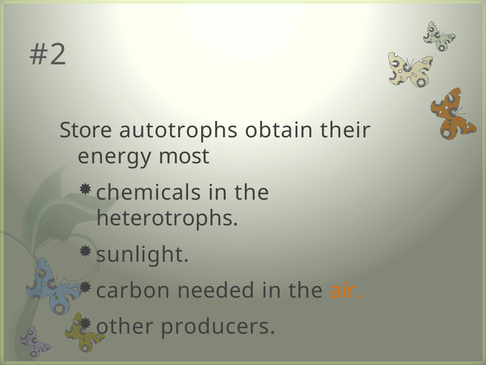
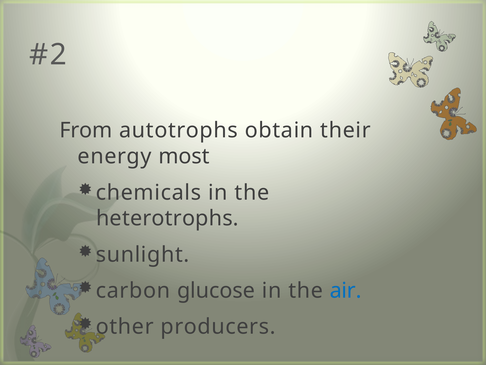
Store: Store -> From (86, 130)
needed: needed -> glucose (216, 290)
air colour: orange -> blue (346, 290)
